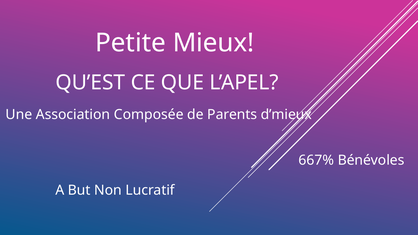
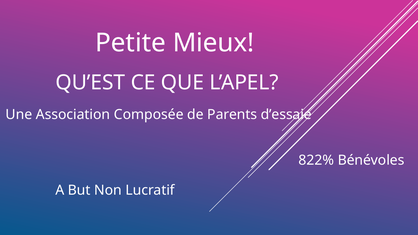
d’mieux: d’mieux -> d’essaie (286, 115)
667%: 667% -> 822% (316, 160)
